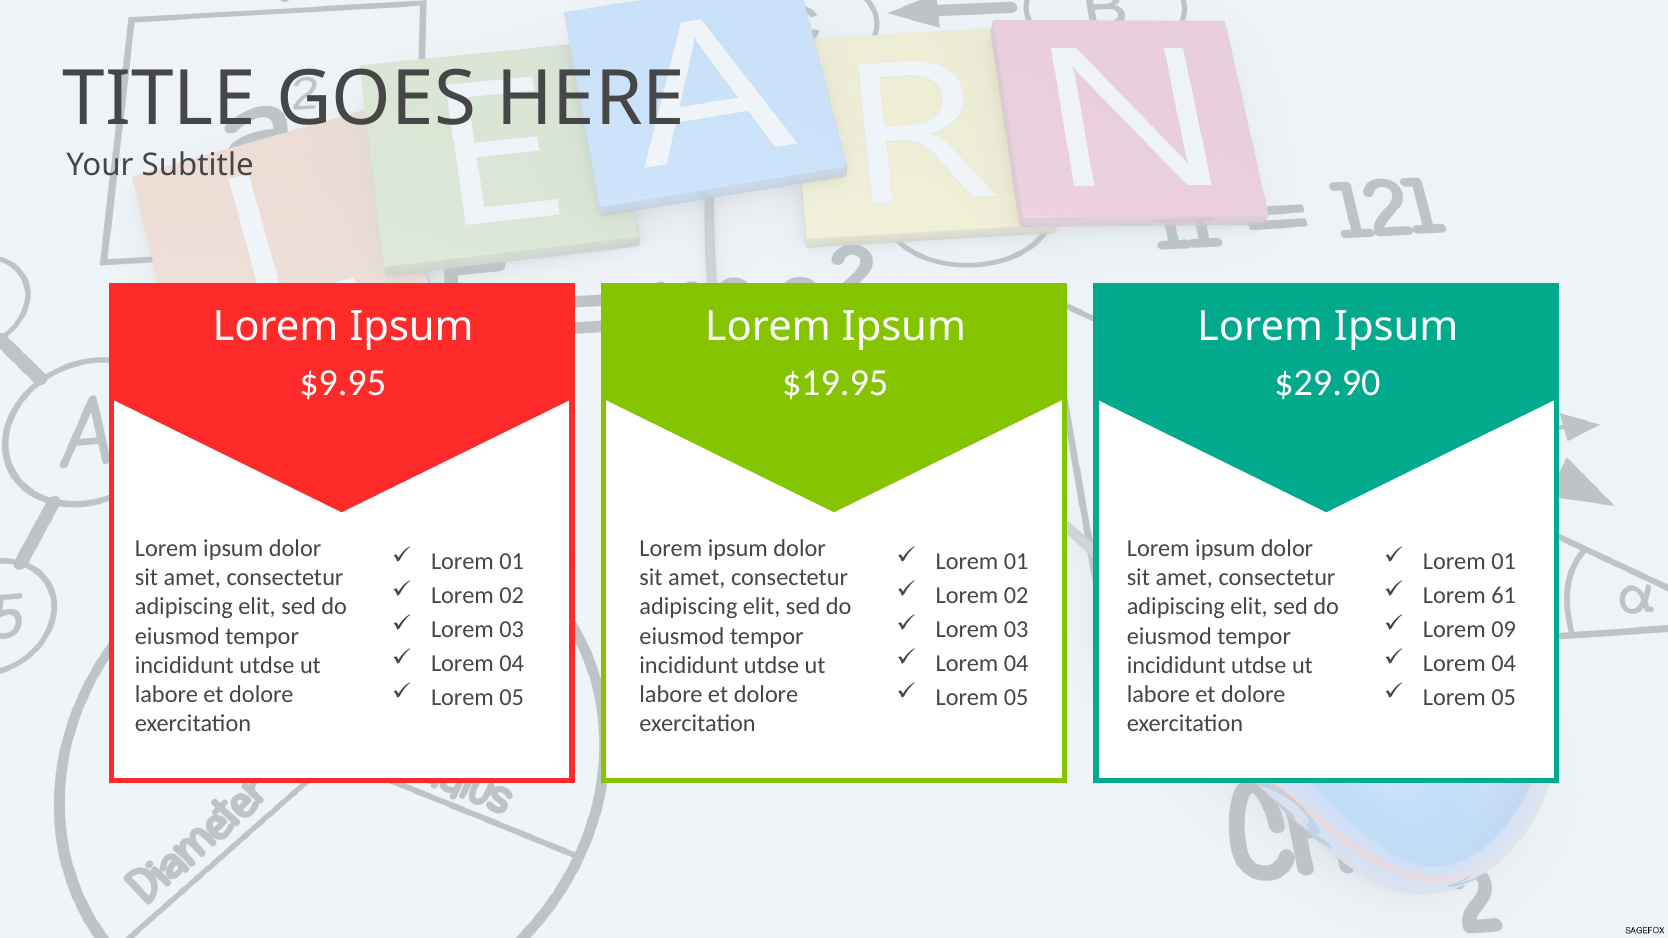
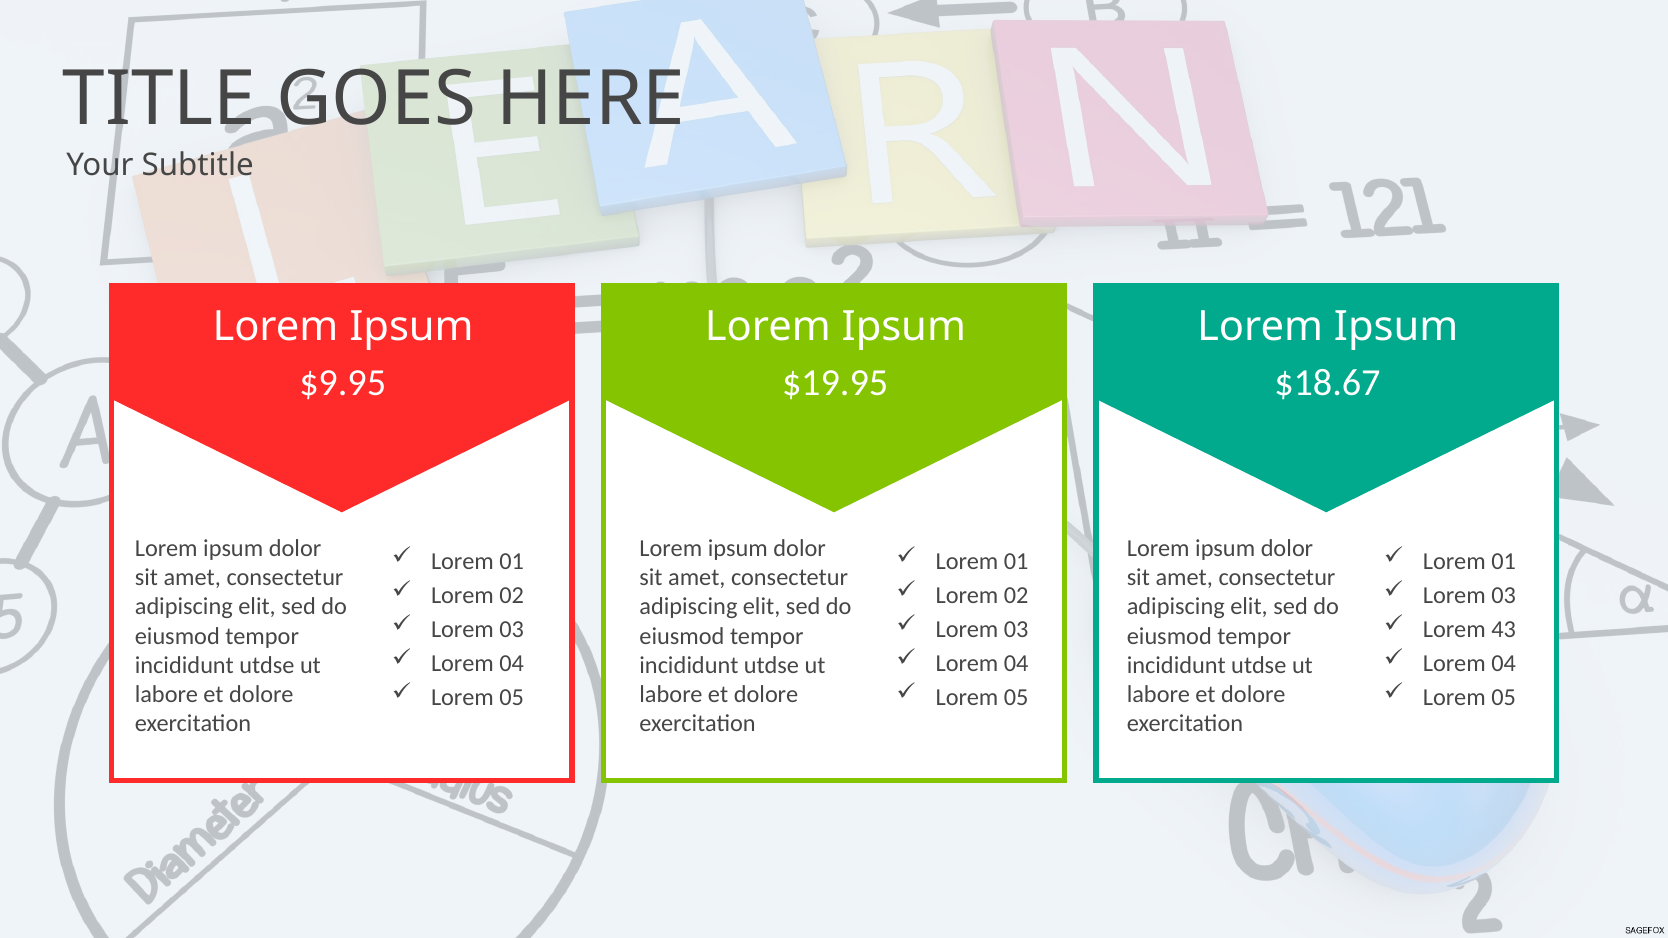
$29.90: $29.90 -> $18.67 (1327, 383)
61: 61 -> 03 (1504, 596)
09: 09 -> 43 (1504, 630)
